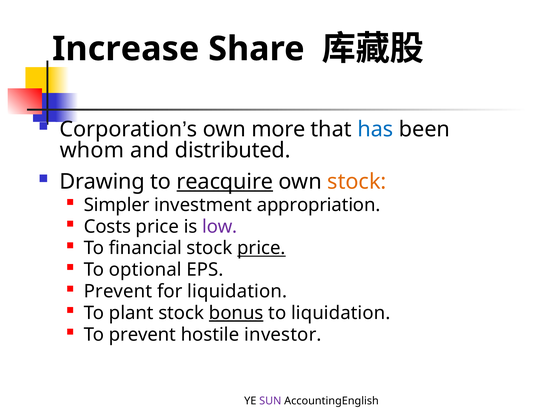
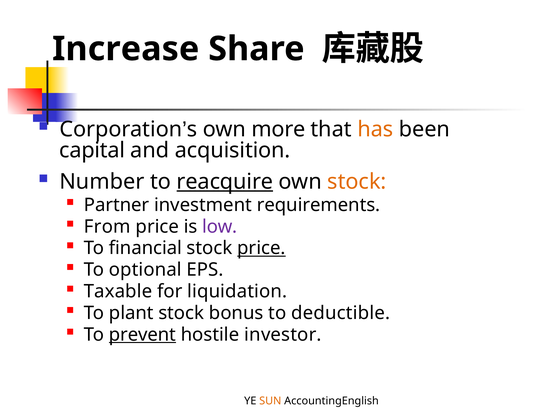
has colour: blue -> orange (375, 129)
whom: whom -> capital (92, 150)
distributed: distributed -> acquisition (233, 150)
Drawing: Drawing -> Number (102, 182)
Simpler: Simpler -> Partner (117, 205)
appropriation: appropriation -> requirements (319, 205)
Costs: Costs -> From (107, 226)
Prevent: Prevent -> Taxable (118, 291)
bonus underline: present -> none (236, 313)
to liquidation: liquidation -> deductible (341, 313)
prevent underline: none -> present (143, 334)
SUN colour: purple -> orange (270, 400)
